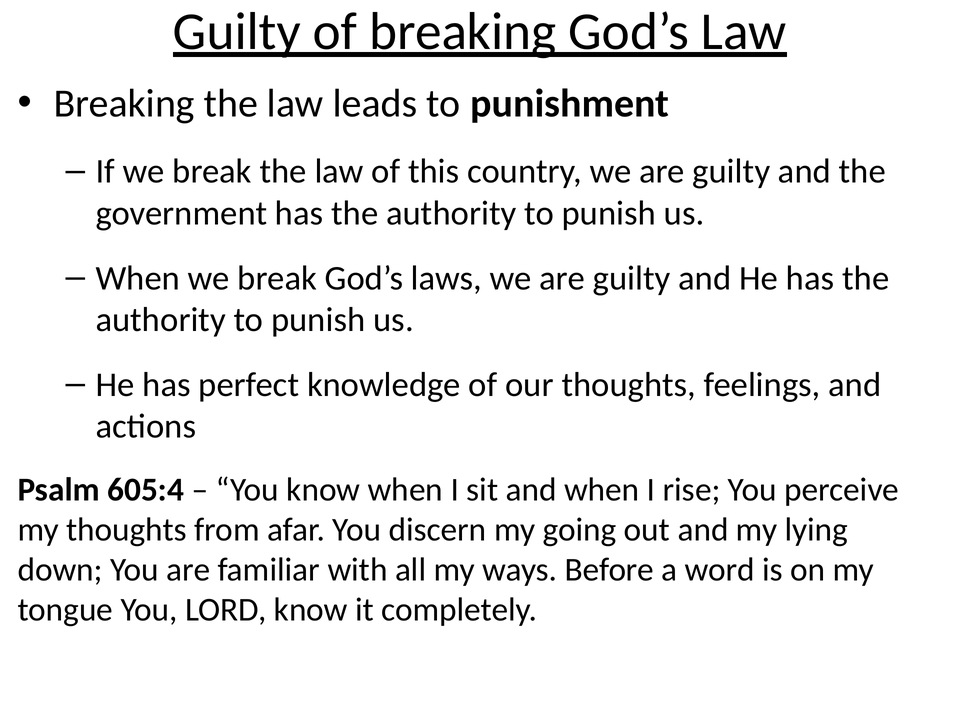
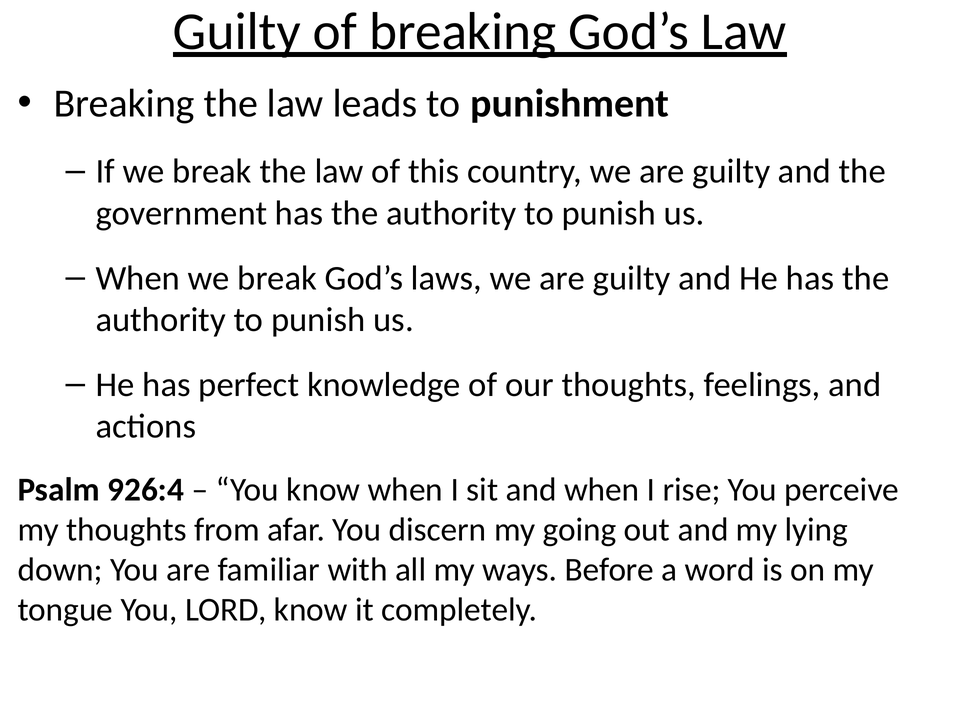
605:4: 605:4 -> 926:4 (146, 490)
